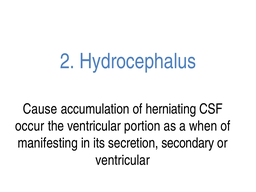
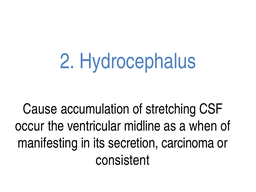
herniating: herniating -> stretching (171, 109)
portion: portion -> midline (142, 126)
secondary: secondary -> carcinoma (188, 143)
ventricular: ventricular -> consistent (123, 160)
